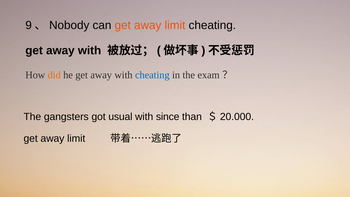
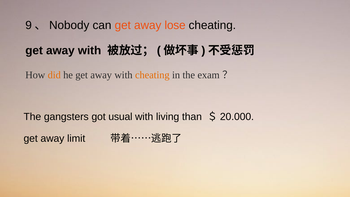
can get away limit: limit -> lose (175, 25)
cheating colour: blue -> orange (152, 75)
since: since -> living (168, 117)
